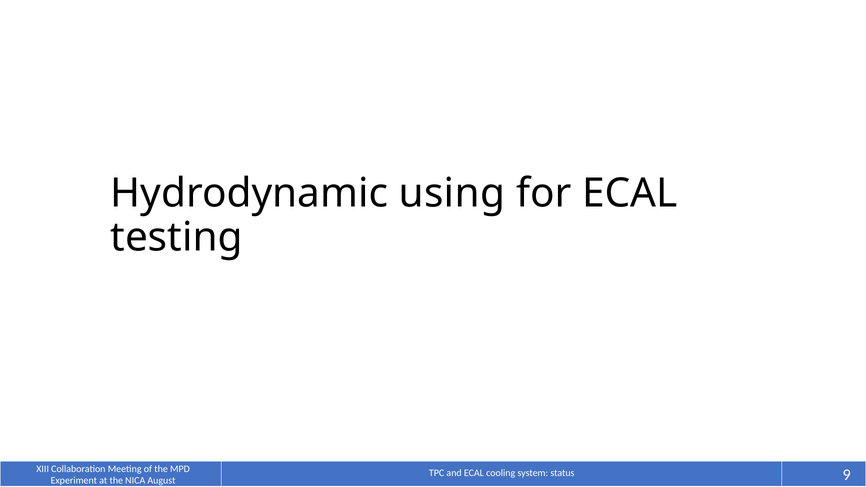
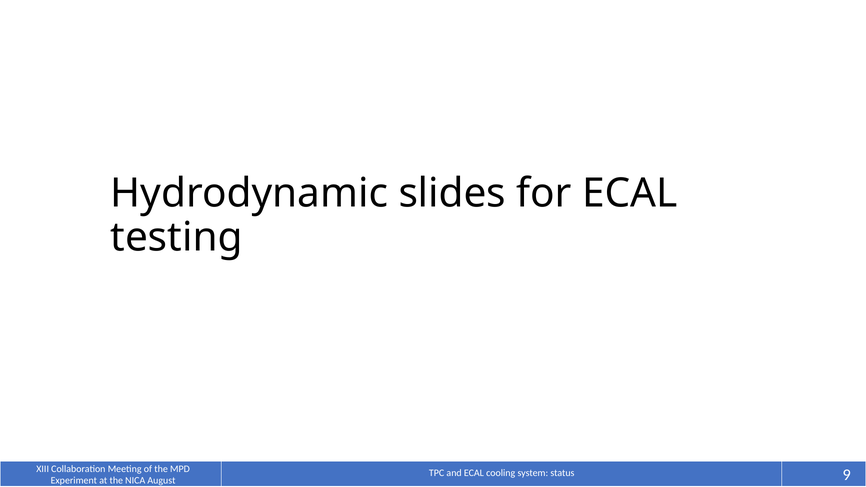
using: using -> slides (452, 193)
